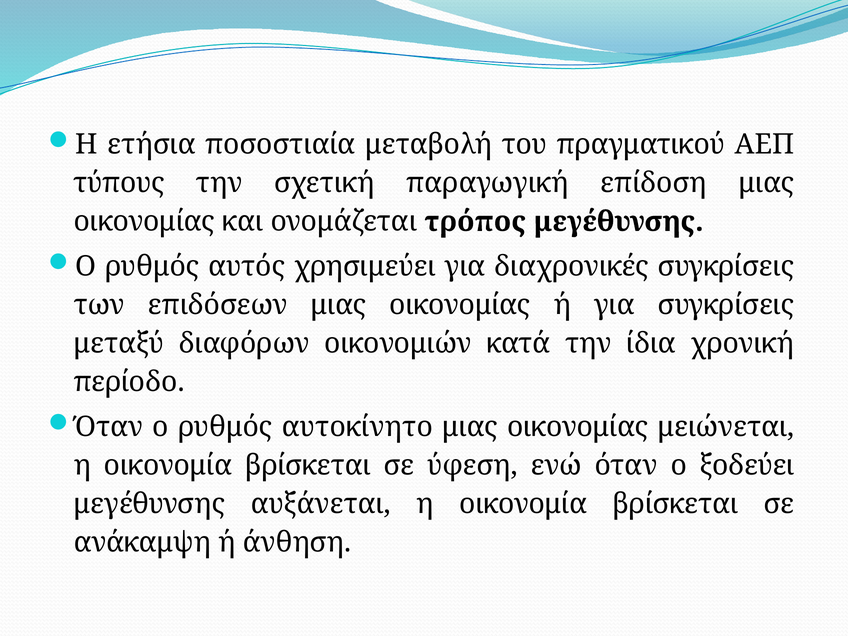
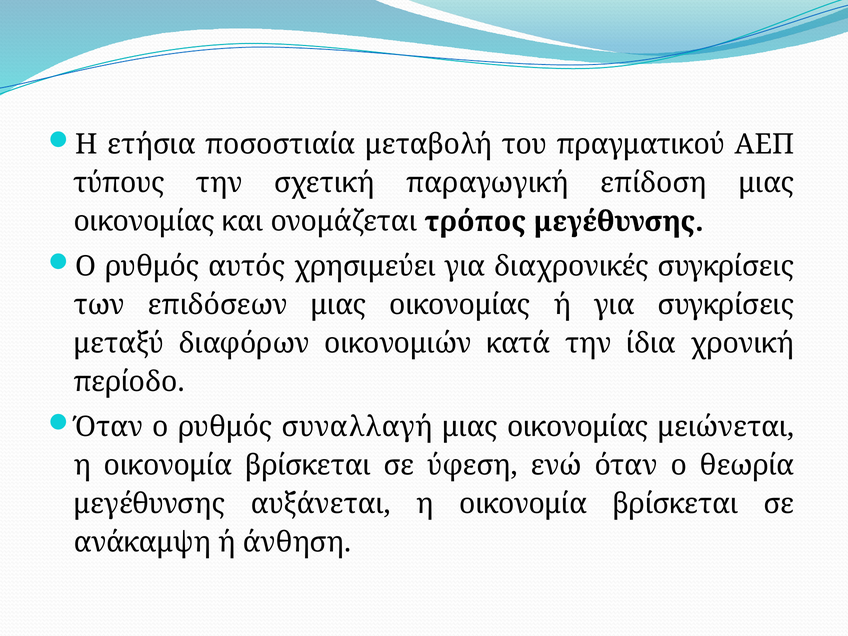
αυτοκίνητο: αυτοκίνητο -> συναλλαγή (357, 427)
ξοδεύει: ξοδεύει -> θεωρία (747, 465)
